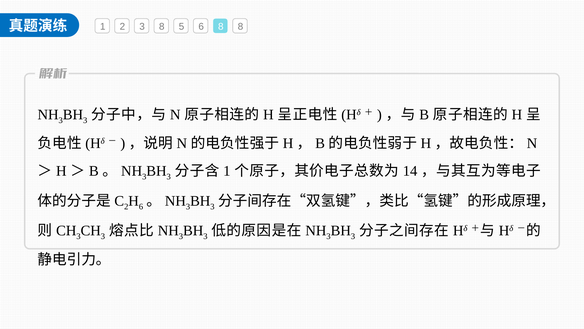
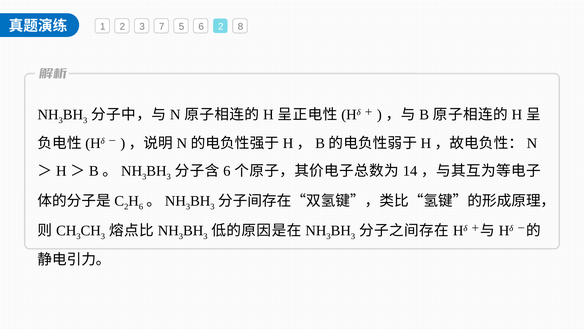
3 8: 8 -> 7 (162, 26)
6 8: 8 -> 2 (221, 26)
1: 1 -> 6 (227, 171)
